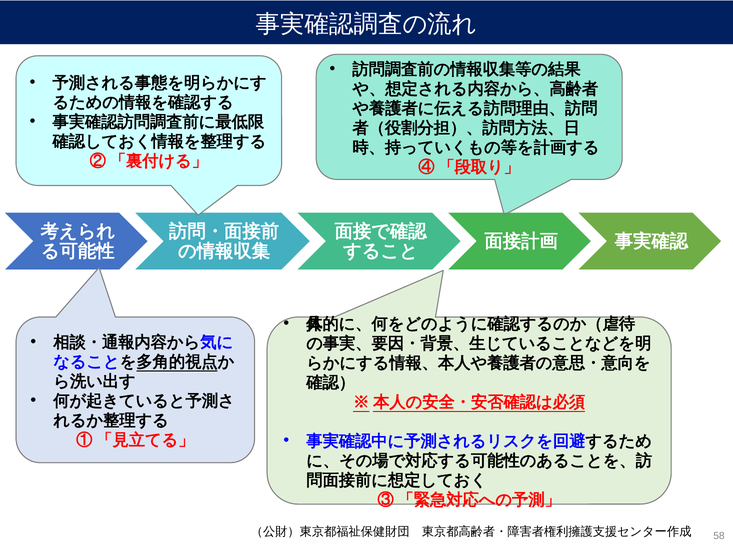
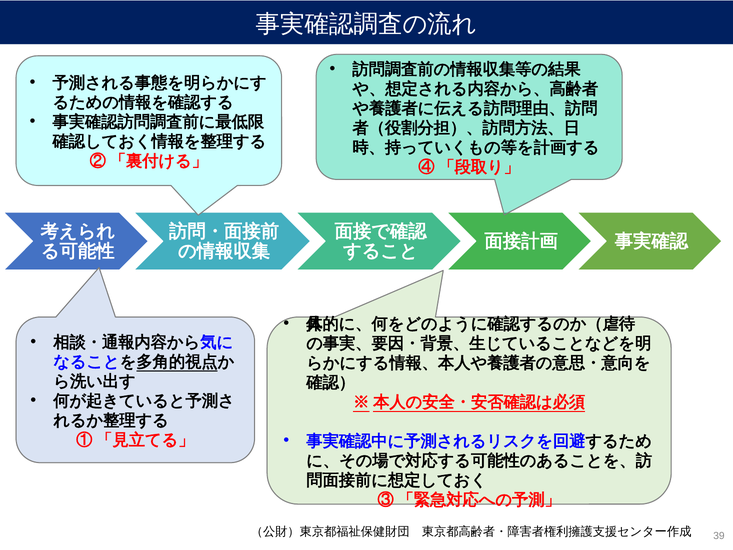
58: 58 -> 39 (719, 536)
